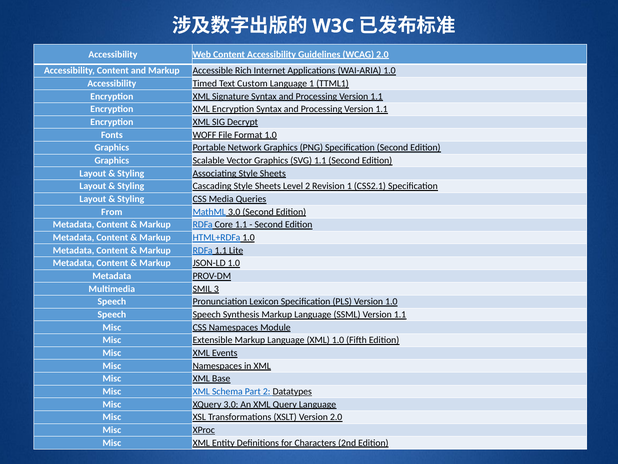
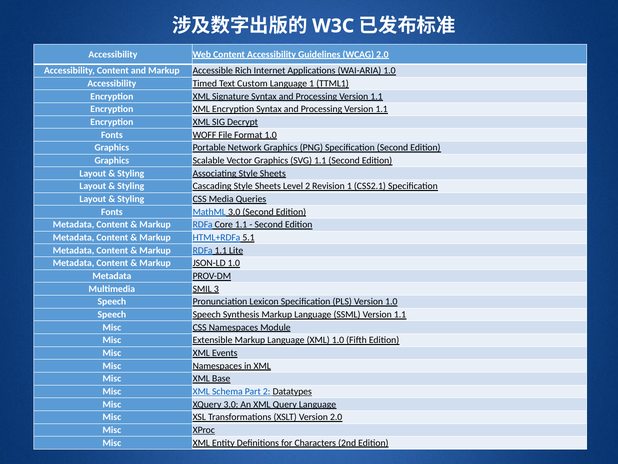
From: From -> Fonts (112, 212)
HTML+RDFa 1.0: 1.0 -> 5.1 (249, 237)
